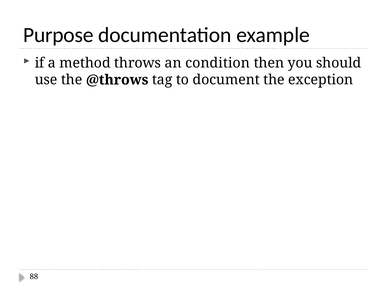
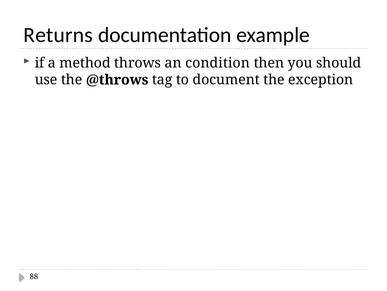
Purpose: Purpose -> Returns (58, 35)
